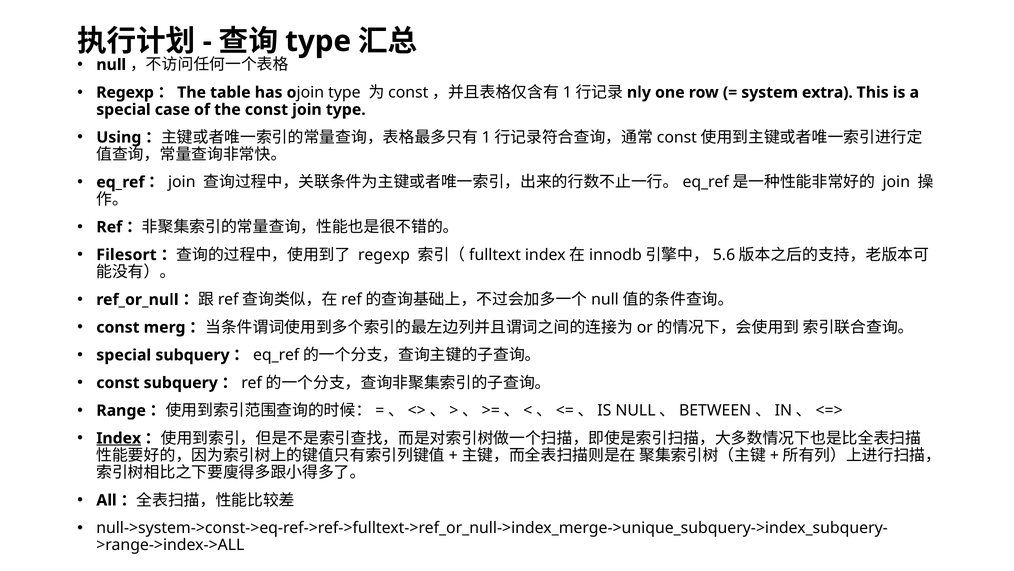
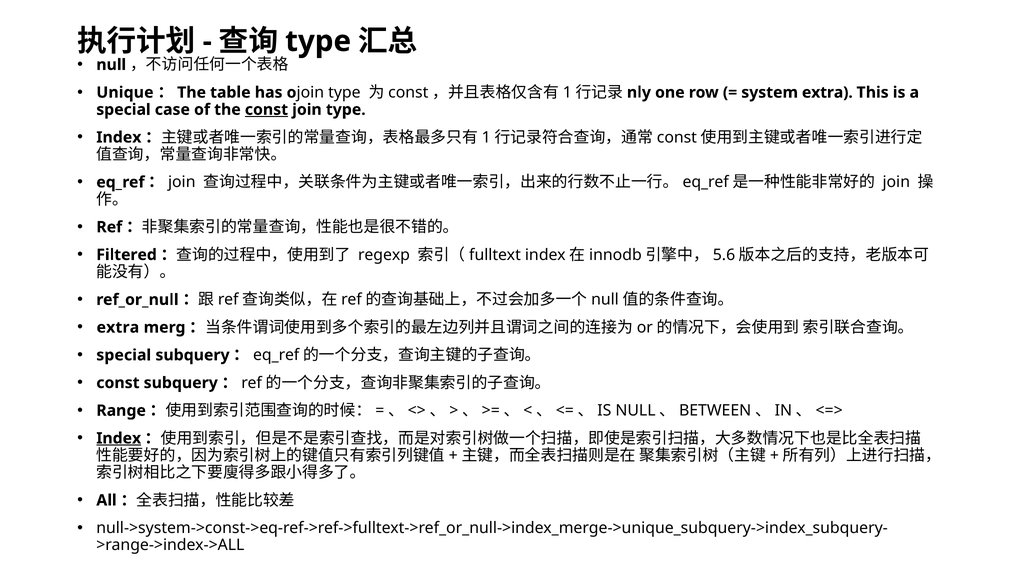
Regexp: Regexp -> Unique (125, 92)
const underline: none -> present (266, 110)
Using: Using -> Index (119, 137)
Filesort: Filesort -> Filtered (127, 255)
const: const -> extra (118, 327)
